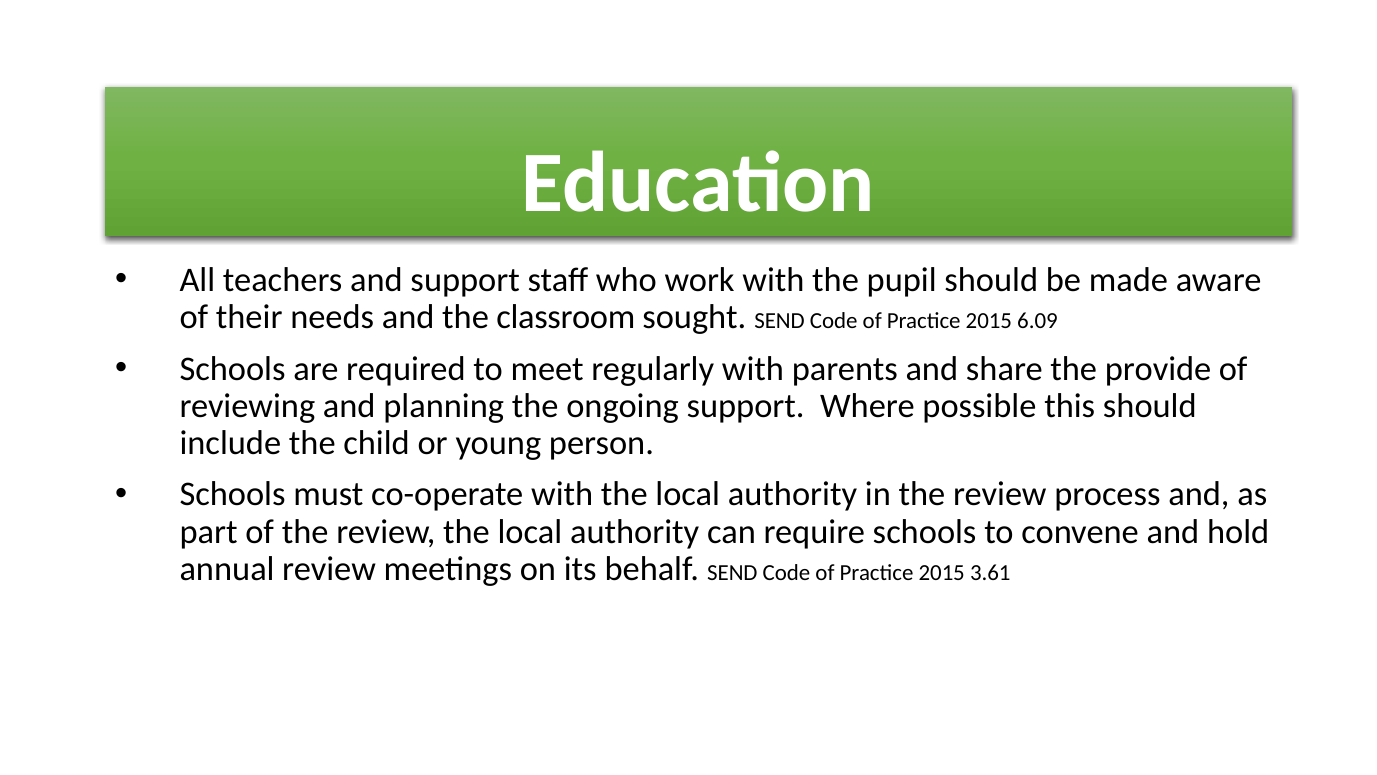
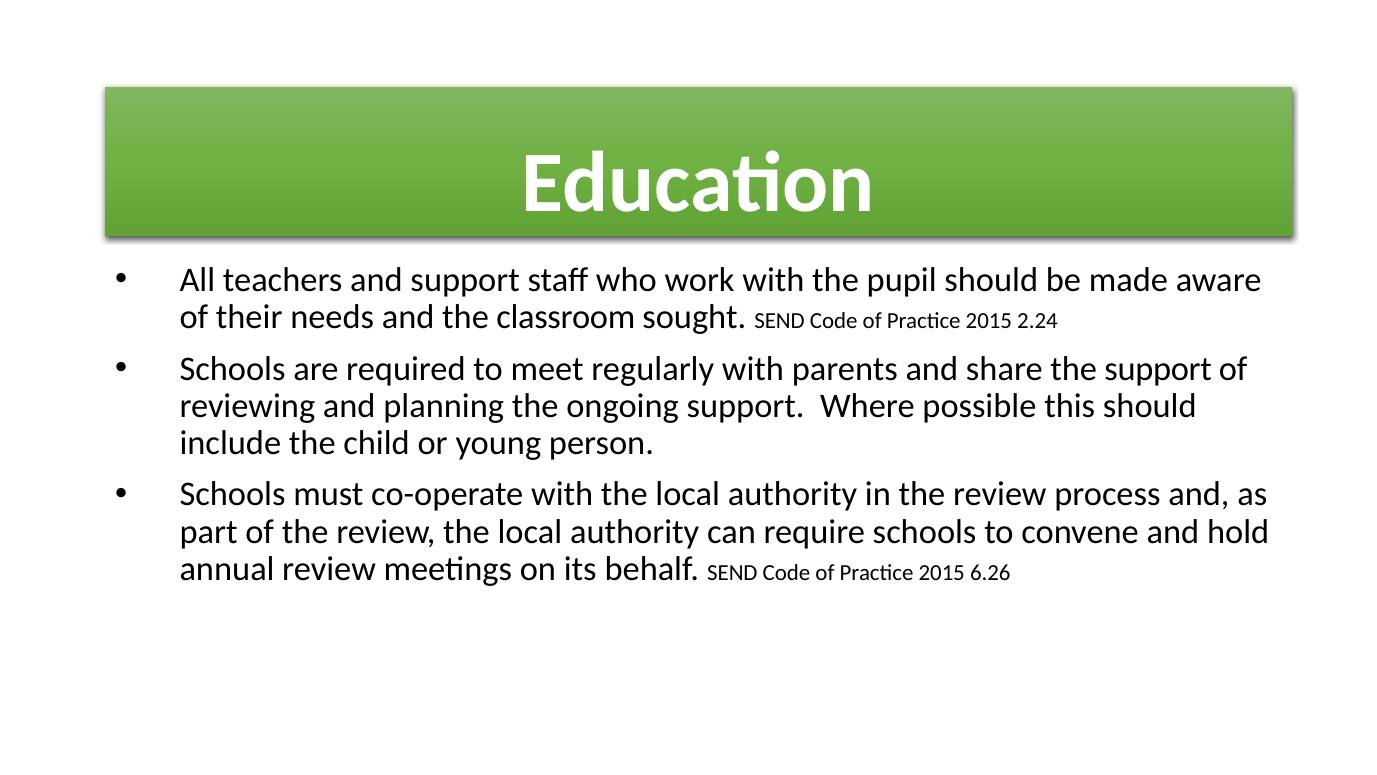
6.09: 6.09 -> 2.24 (1037, 321)
the provide: provide -> support (1158, 368)
3.61: 3.61 -> 6.26 (990, 572)
